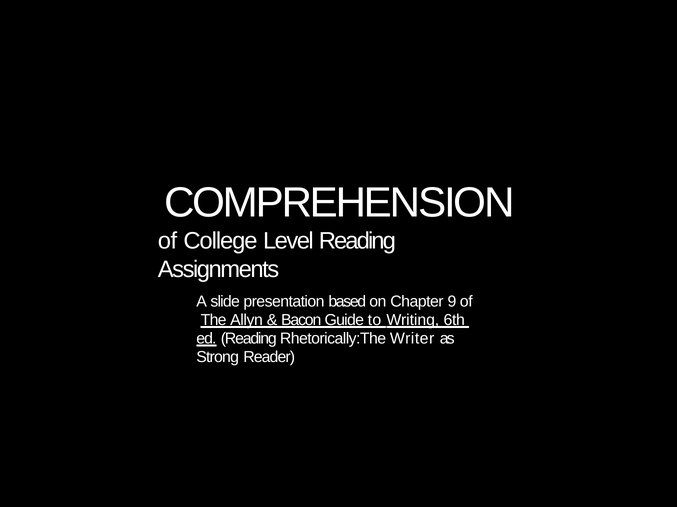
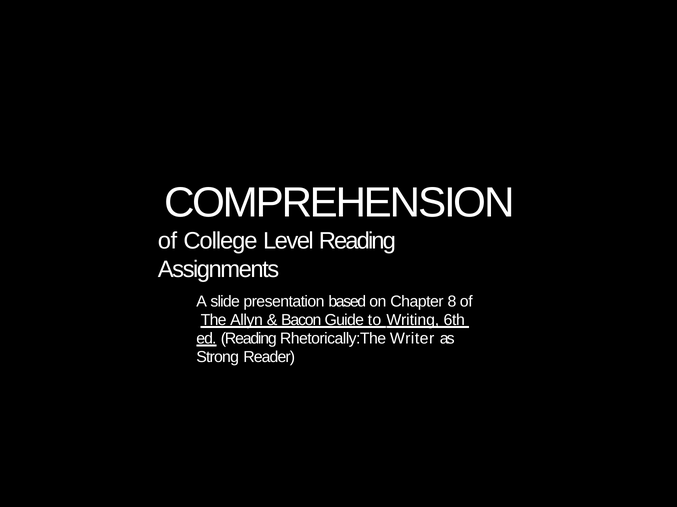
9: 9 -> 8 (452, 302)
